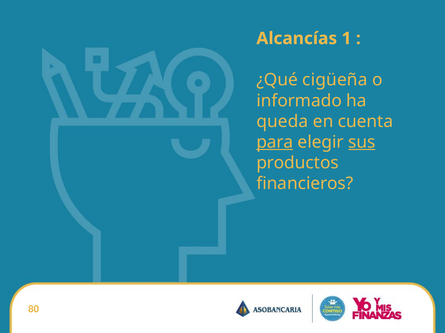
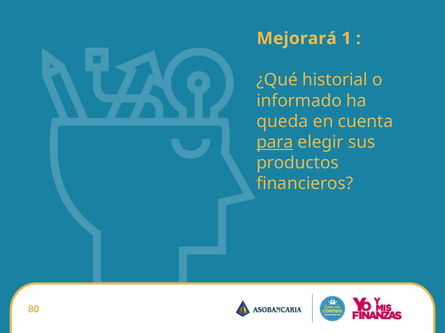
Alcancías: Alcancías -> Mejorará (297, 39)
cigüeña: cigüeña -> historial (335, 80)
sus underline: present -> none (362, 142)
